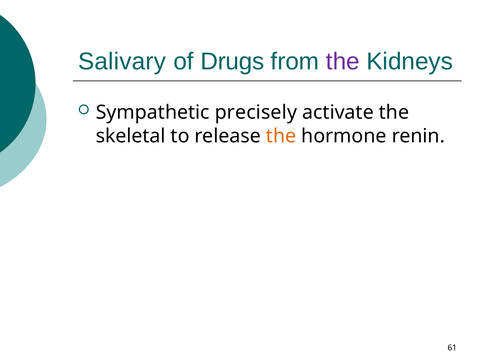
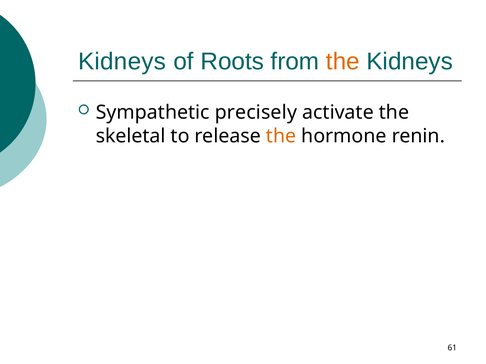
Salivary: Salivary -> Kidneys (122, 61)
Drugs: Drugs -> Roots (232, 61)
the colour: purple -> orange (343, 61)
